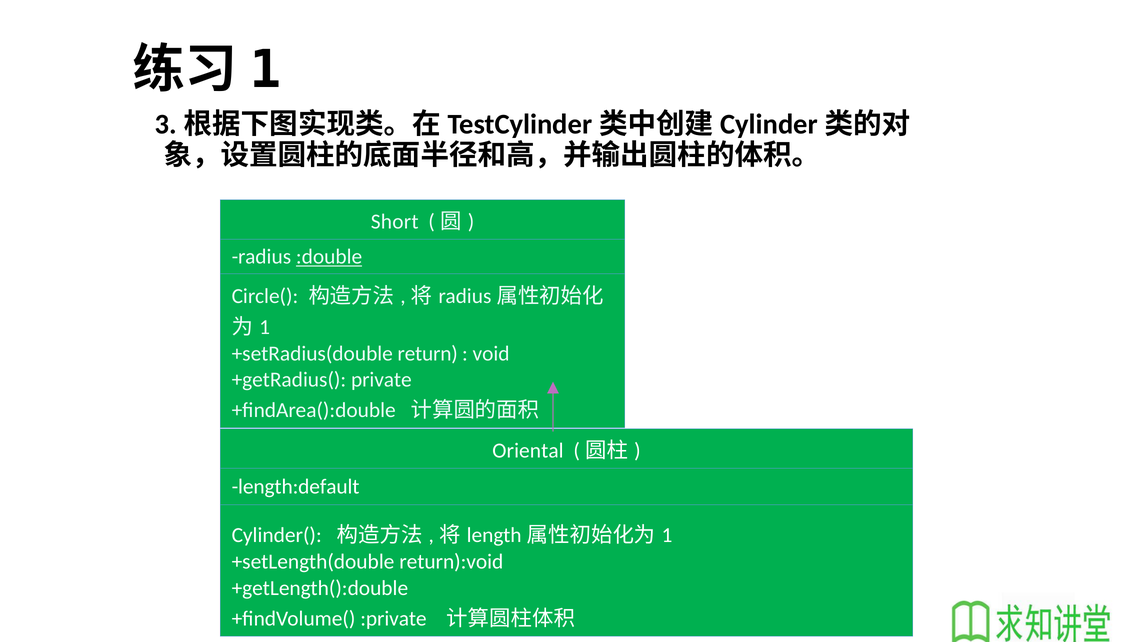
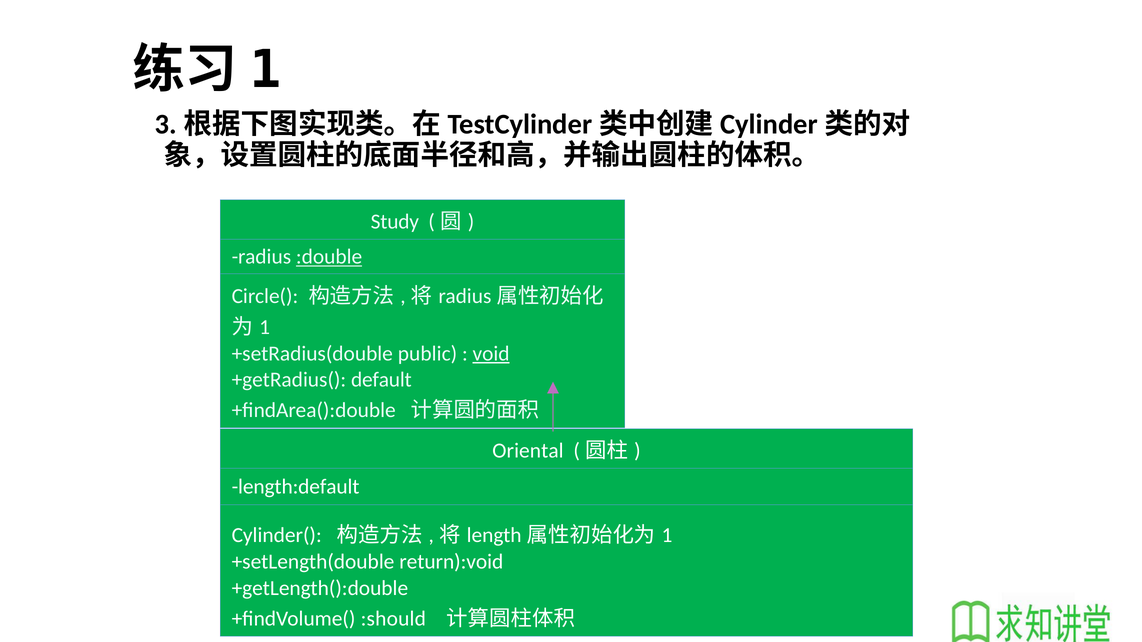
Short: Short -> Study (395, 222)
return: return -> public (428, 354)
void underline: none -> present (491, 354)
private: private -> default (381, 380)
:private: :private -> :should (393, 619)
